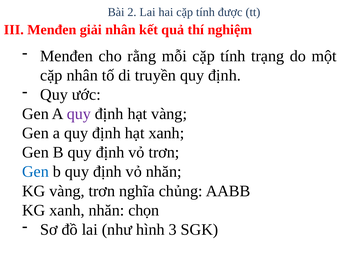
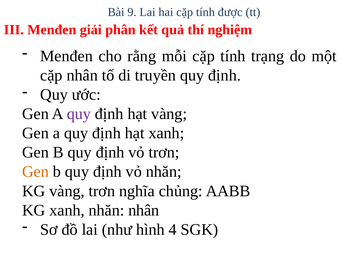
2: 2 -> 9 (132, 12)
giải nhân: nhân -> phân (121, 30)
Gen colour: blue -> orange (35, 172)
nhăn chọn: chọn -> nhân (144, 211)
3: 3 -> 4 (173, 230)
